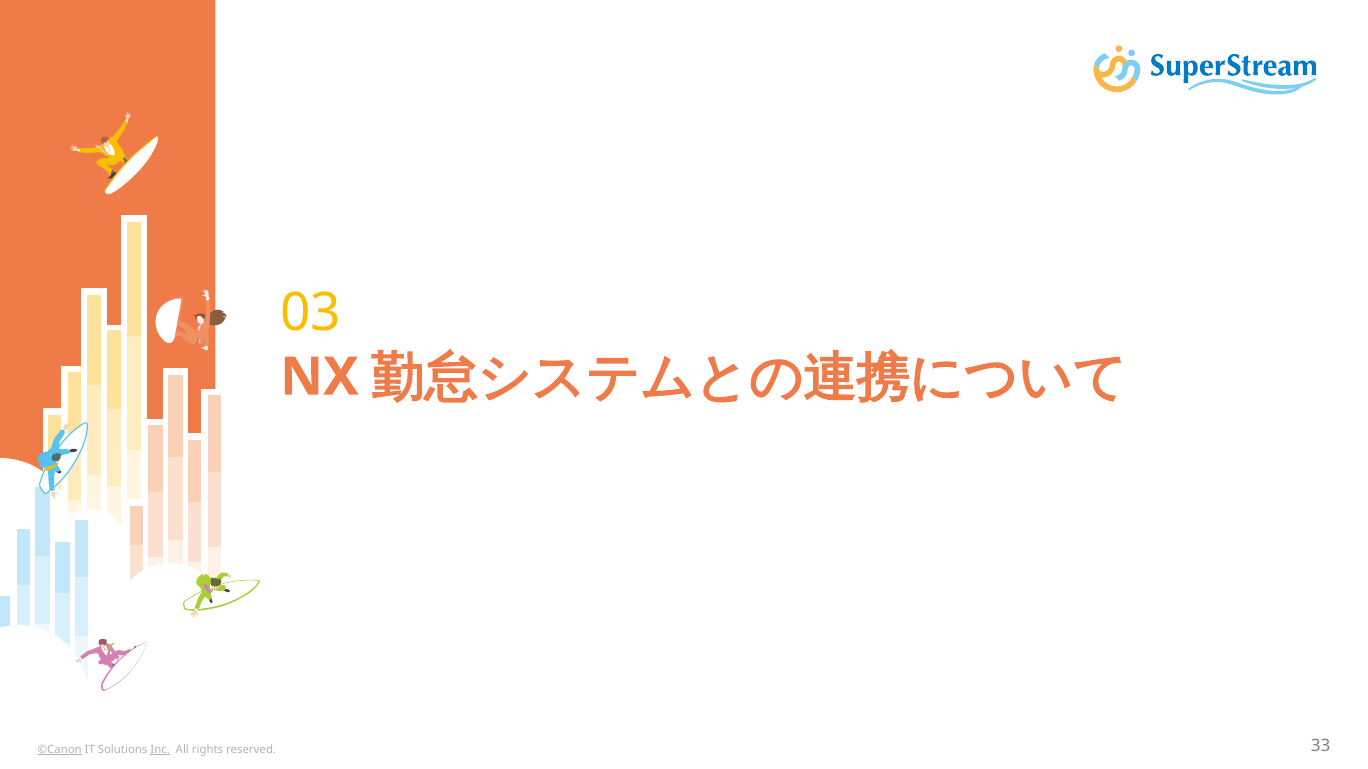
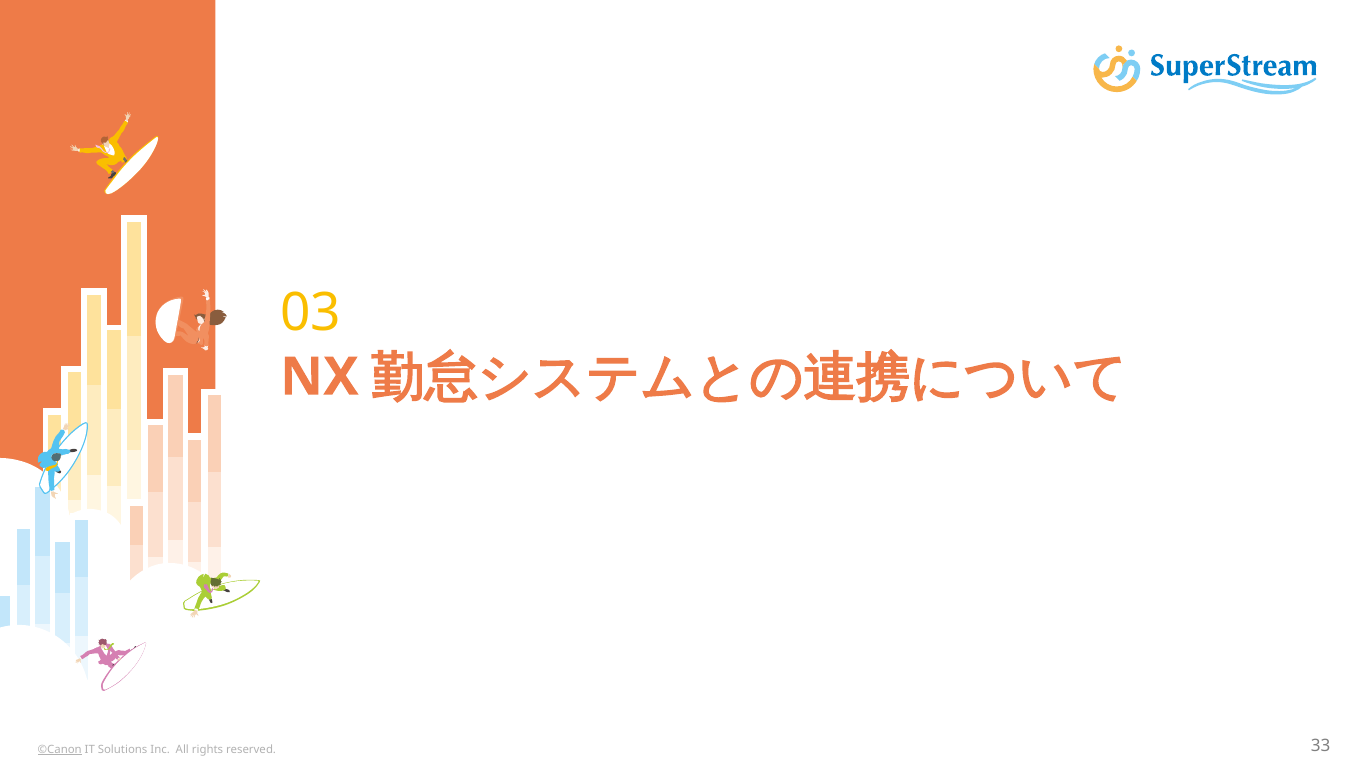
Inc underline: present -> none (160, 750)
